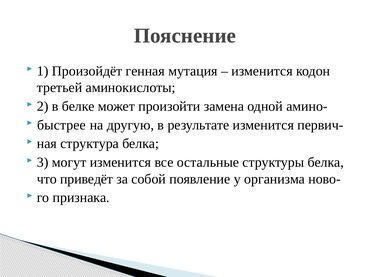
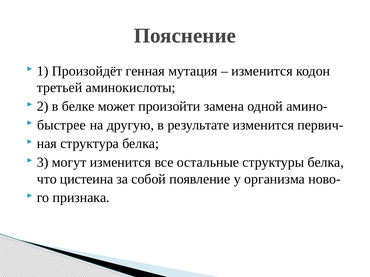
приведёт: приведёт -> цистеина (87, 179)
